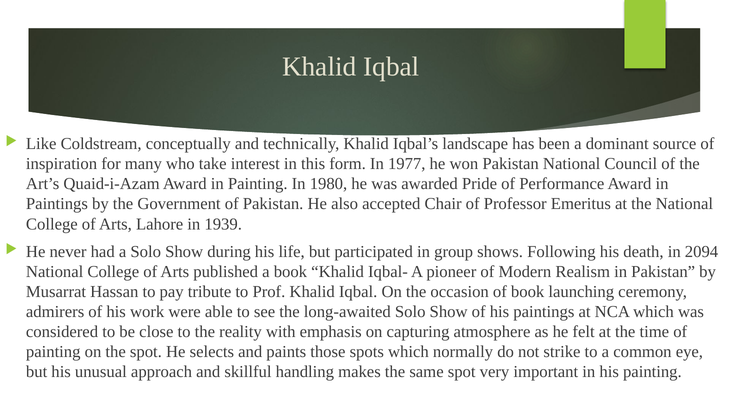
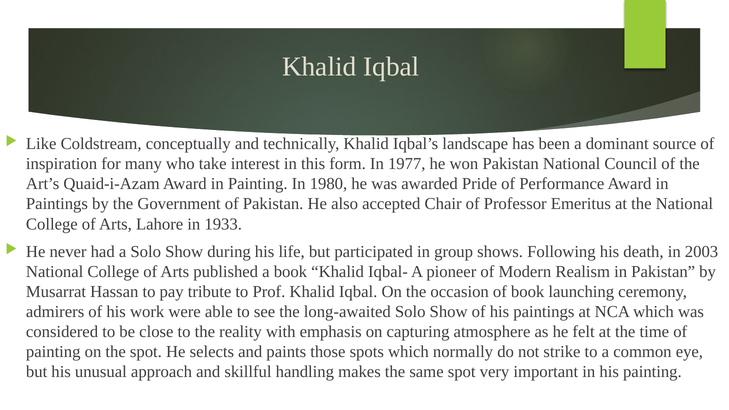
1939: 1939 -> 1933 (223, 224)
2094: 2094 -> 2003 (702, 252)
